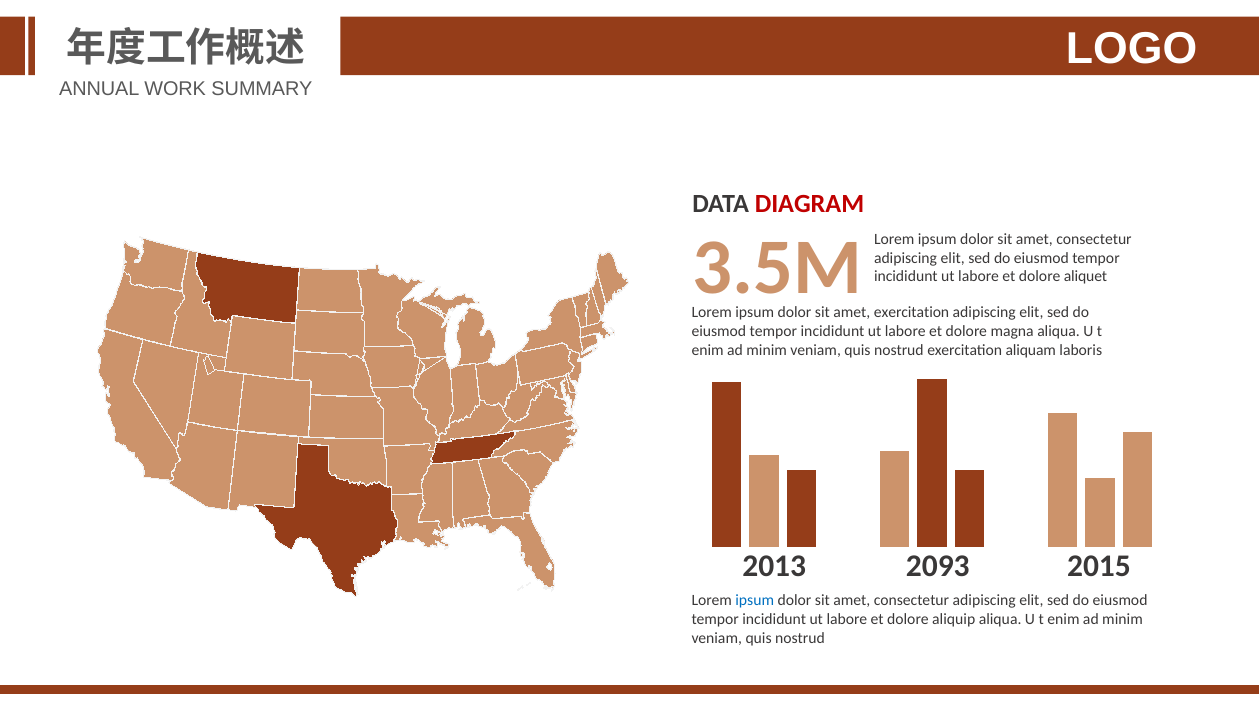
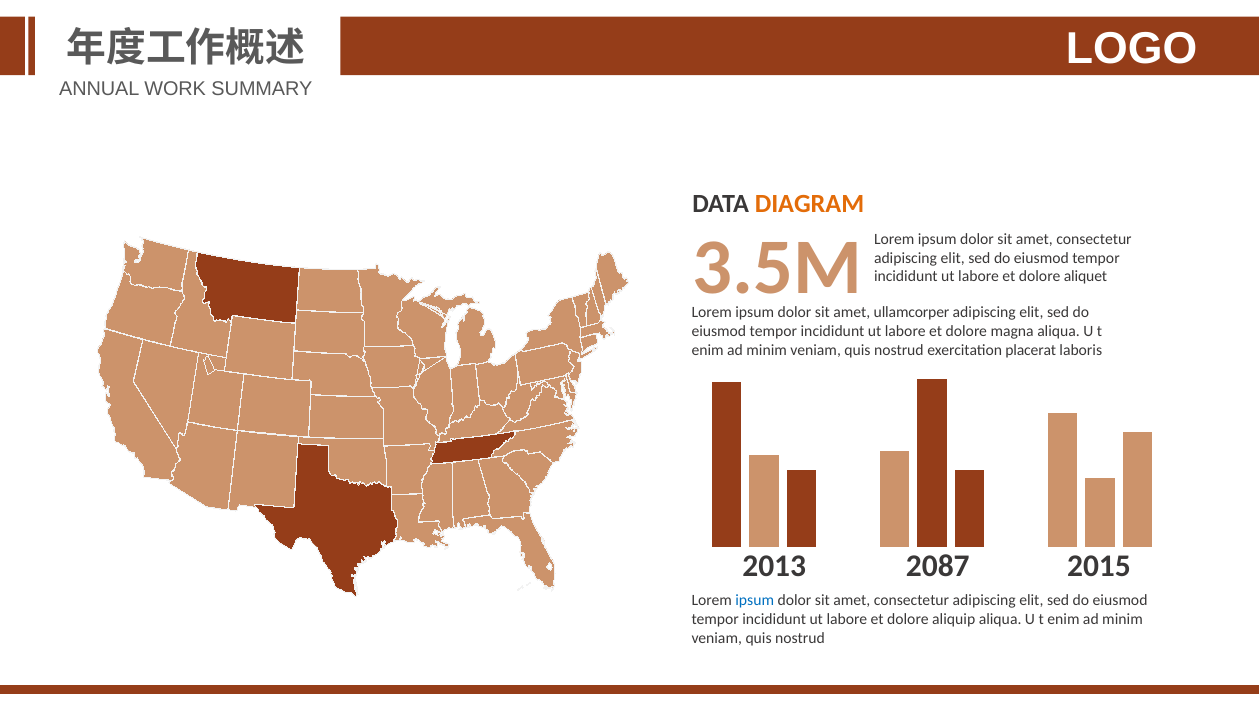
DIAGRAM colour: red -> orange (810, 204)
exercitation: exercitation -> ullamcorper (912, 313)
aliquam: aliquam -> placerat (1031, 350)
2093: 2093 -> 2087 (938, 566)
